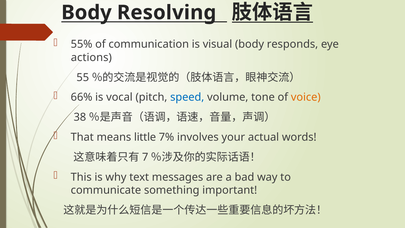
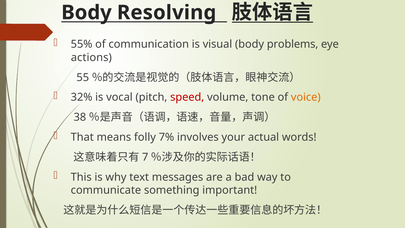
responds: responds -> problems (293, 44)
66%: 66% -> 32% (82, 97)
speed colour: blue -> red (187, 97)
little: little -> folly (145, 137)
